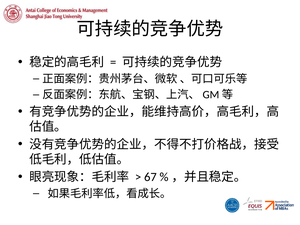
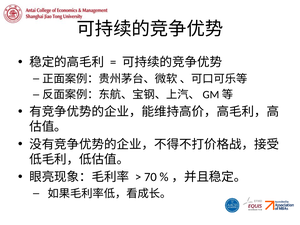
67: 67 -> 70 (150, 177)
